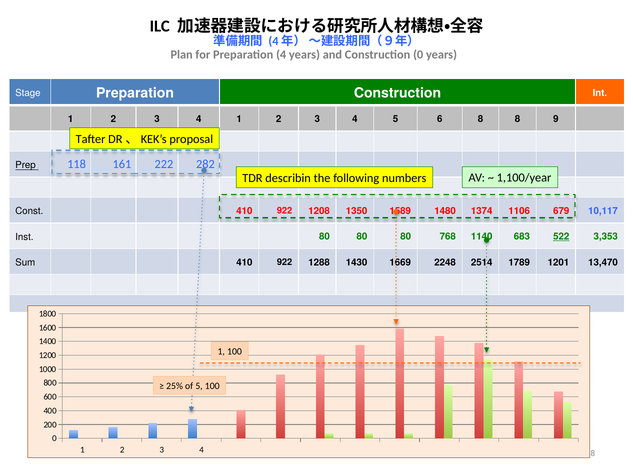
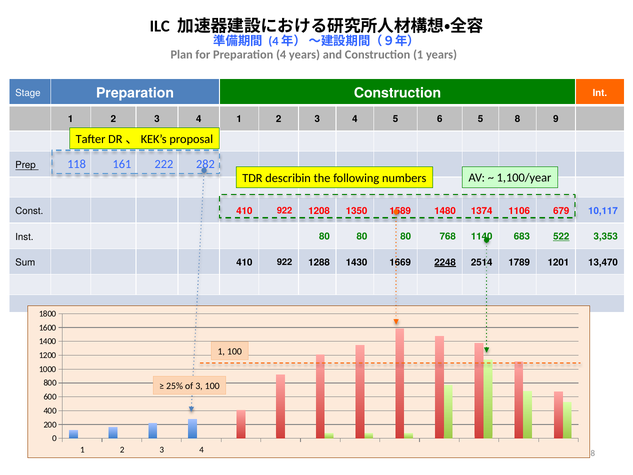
Construction 0: 0 -> 1 (418, 55)
6 8: 8 -> 5 (481, 119)
2248 underline: none -> present (445, 262)
of 5: 5 -> 3 (199, 386)
